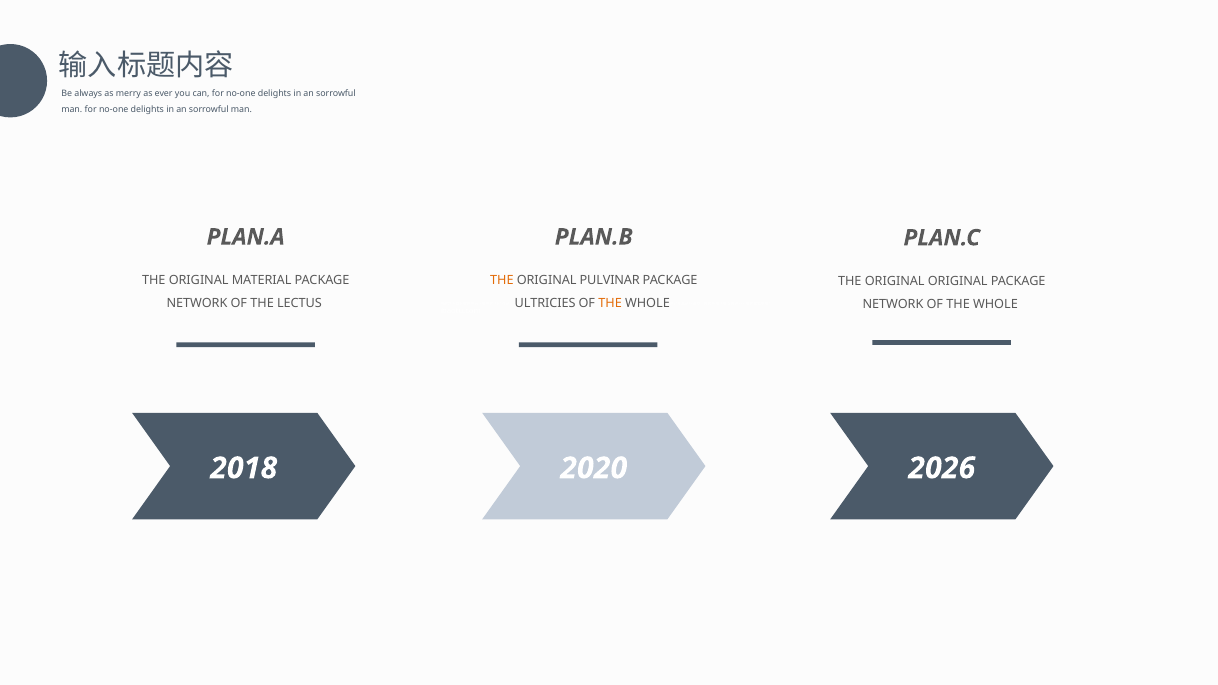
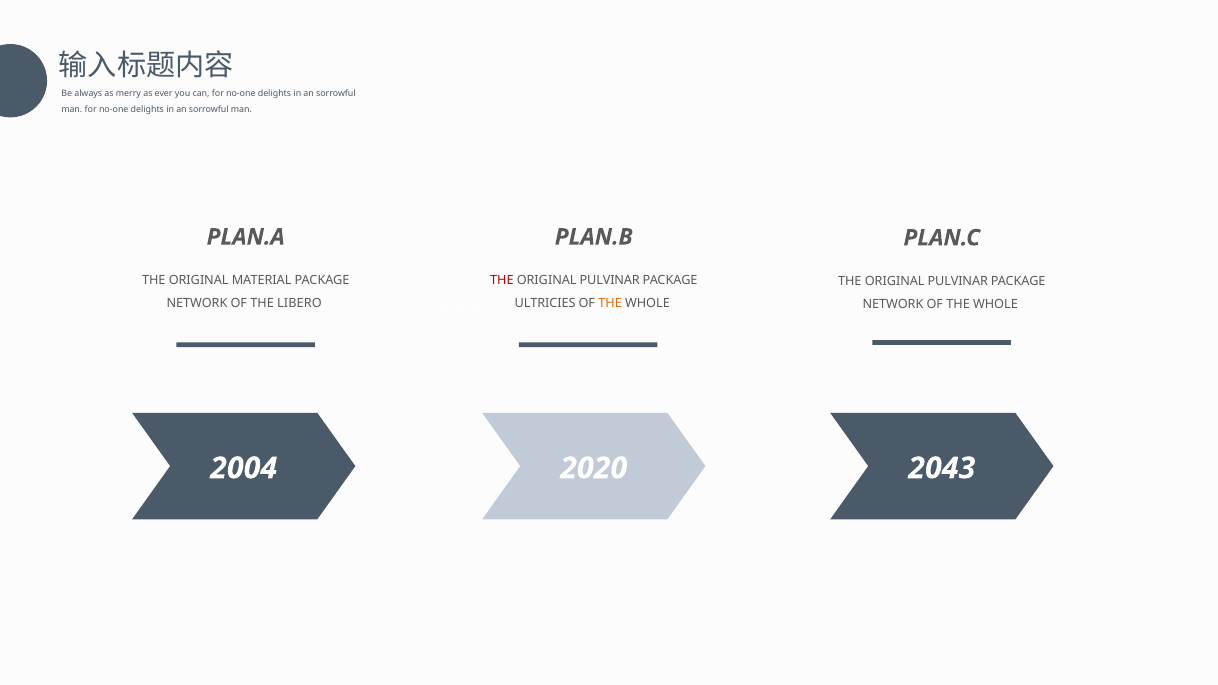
THE colour: orange -> red (502, 281)
ORIGINAL: ORIGINAL -> PULVINAR (958, 282)
LECTUS: LECTUS -> LIBERO (299, 304)
2018: 2018 -> 2004 (244, 468)
2026: 2026 -> 2043 (942, 468)
